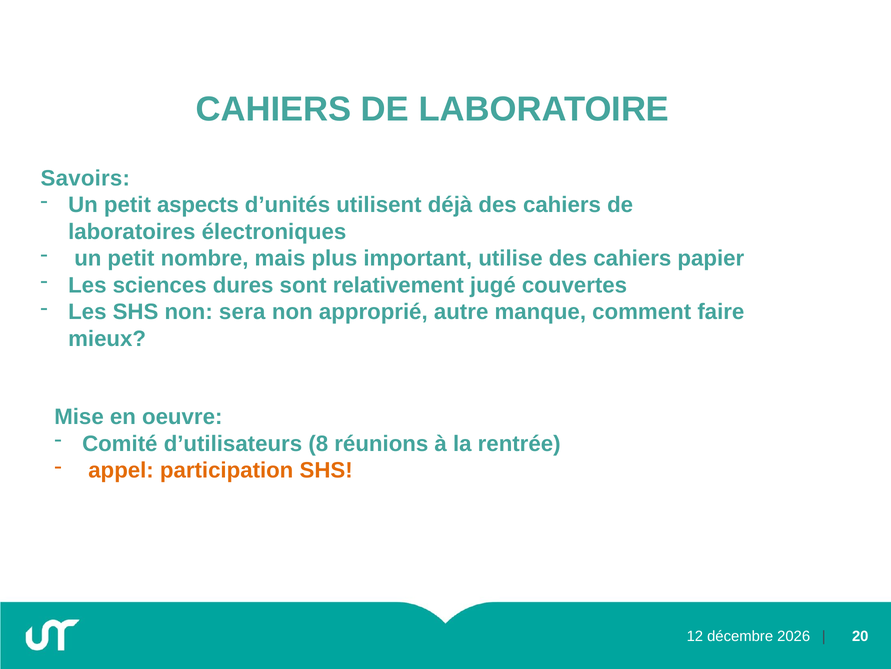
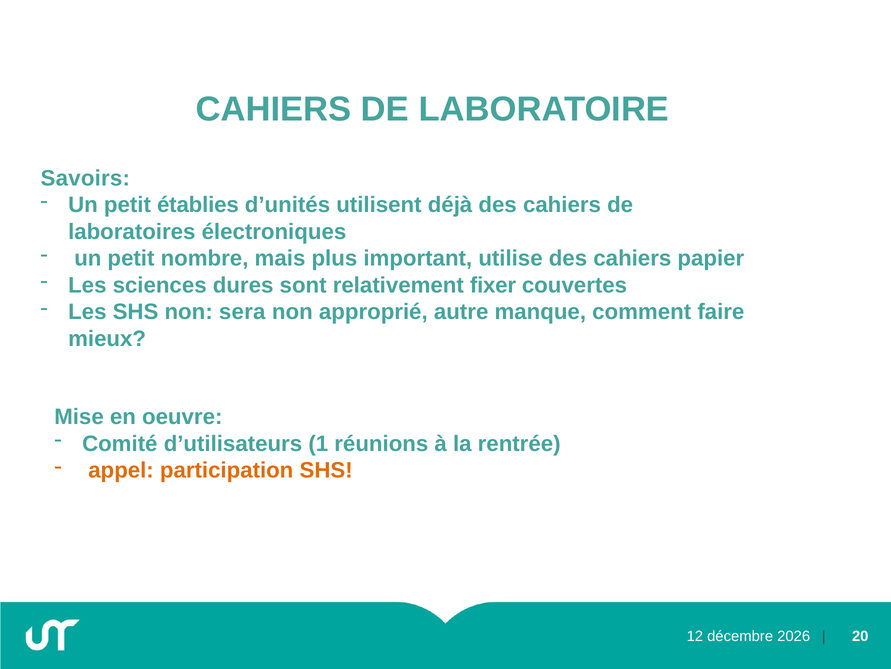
aspects: aspects -> établies (198, 205)
jugé: jugé -> fixer (493, 285)
8: 8 -> 1 (318, 443)
